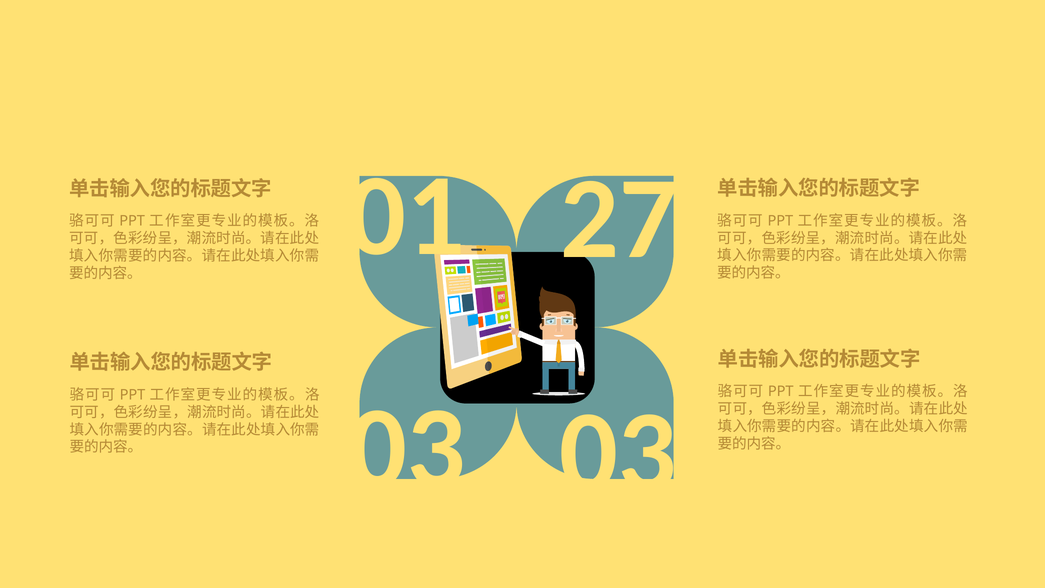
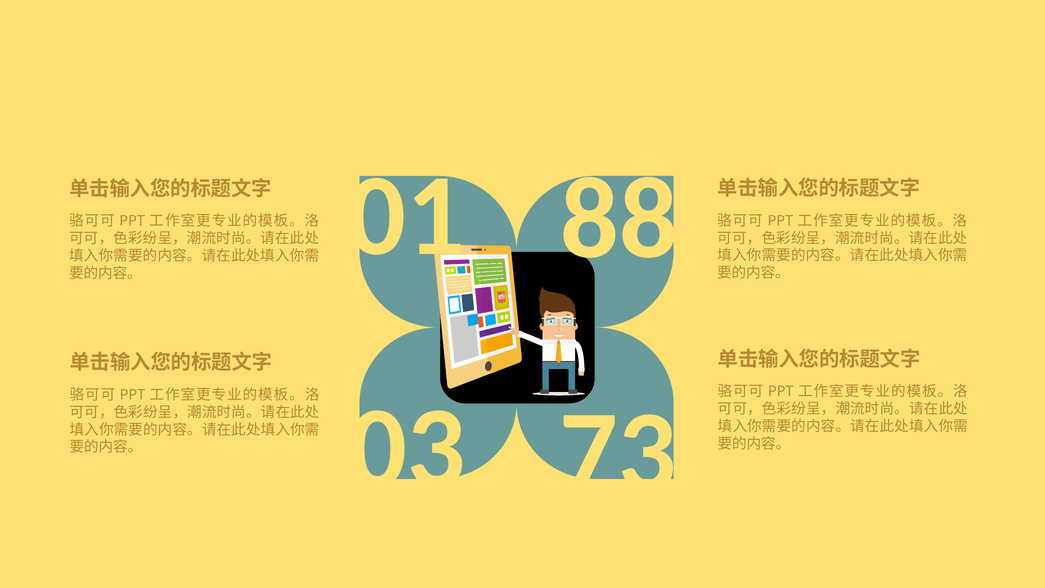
27: 27 -> 88 (619, 219)
03 03: 03 -> 73 (618, 452)
